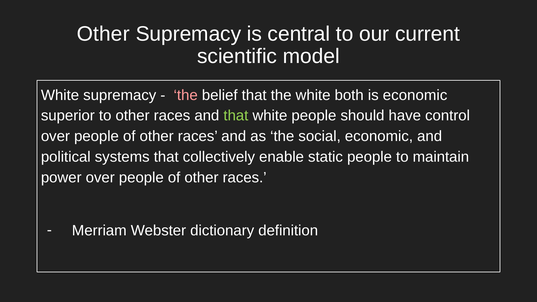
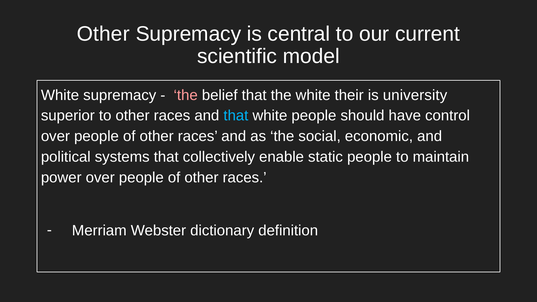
both: both -> their (349, 95)
is economic: economic -> university (415, 95)
that colour: light green -> light blue (236, 116)
